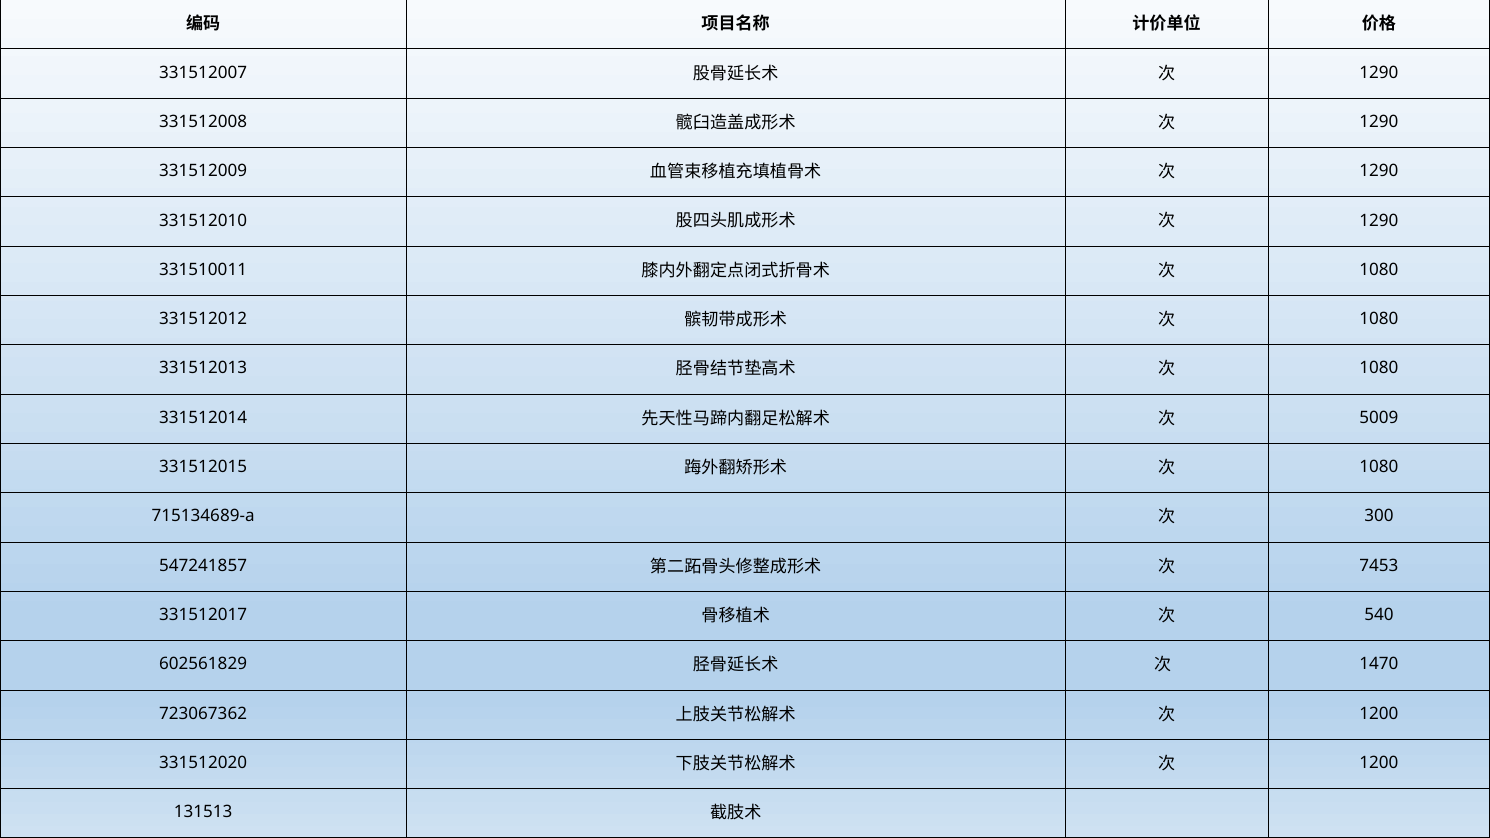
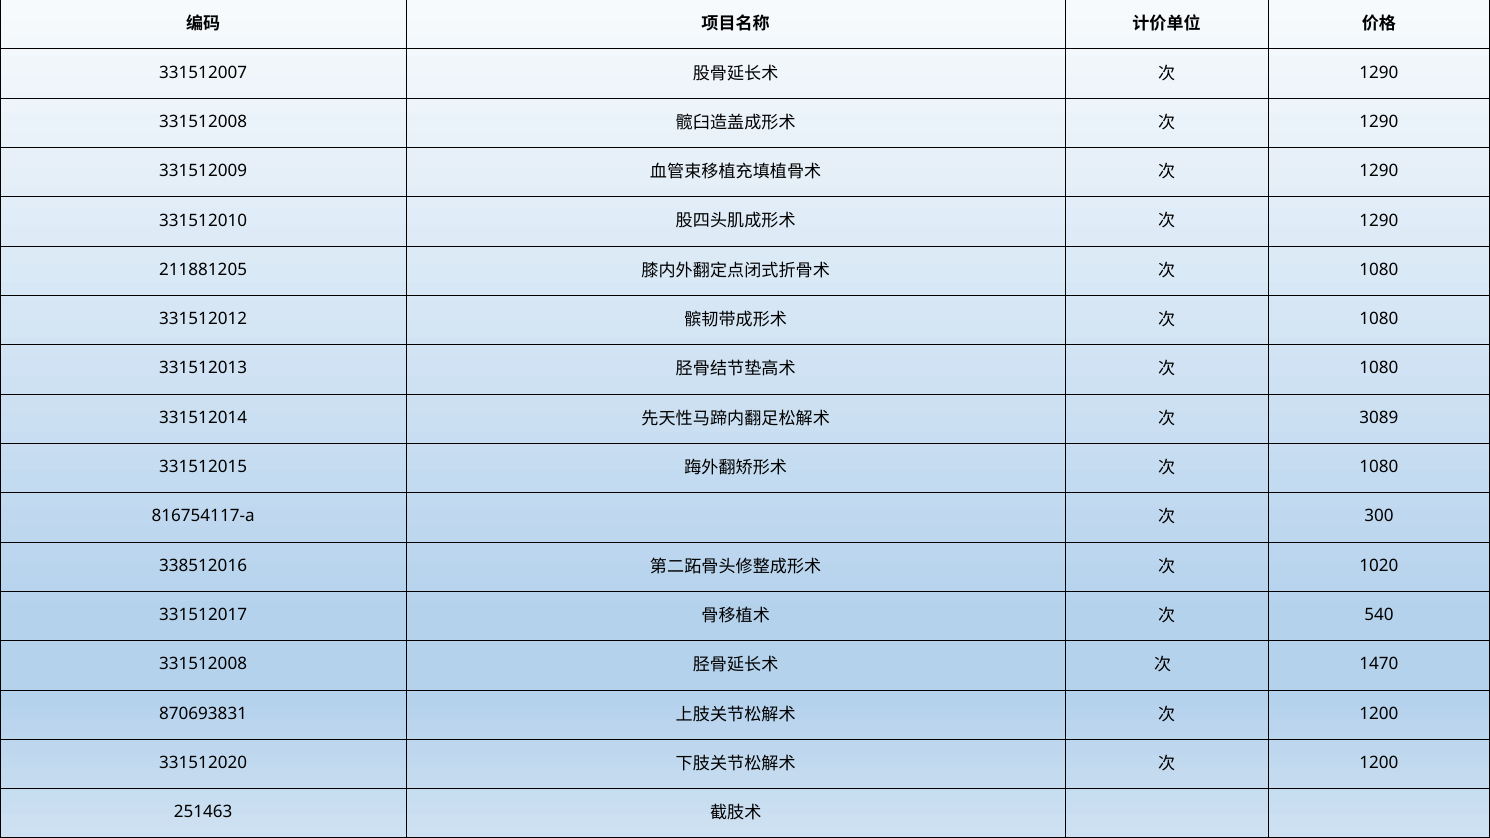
331510011: 331510011 -> 211881205 (203, 270)
5009: 5009 -> 3089 (1379, 418)
715134689-a: 715134689-a -> 816754117-a (203, 516)
547241857: 547241857 -> 338512016 (203, 566)
7453: 7453 -> 1020 (1379, 566)
602561829: 602561829 -> 331512008 (203, 664)
723067362: 723067362 -> 870693831 (203, 714)
131513: 131513 -> 251463 (203, 812)
